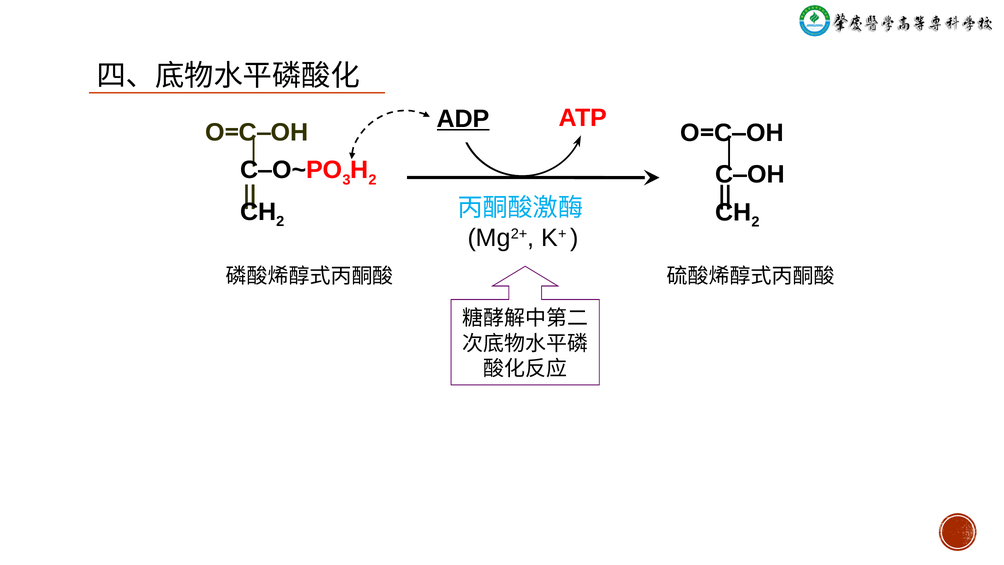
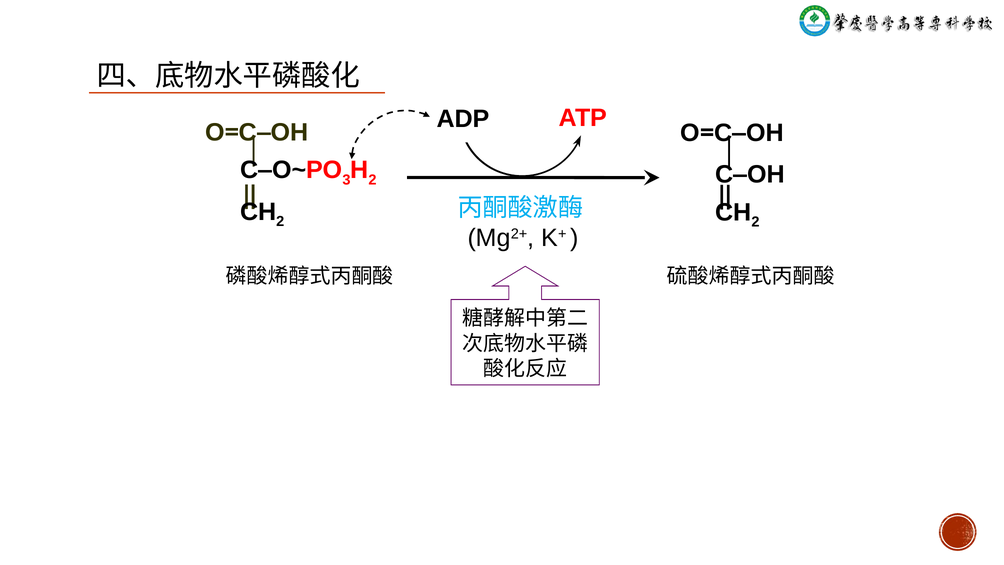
ADP underline: present -> none (463, 119)
